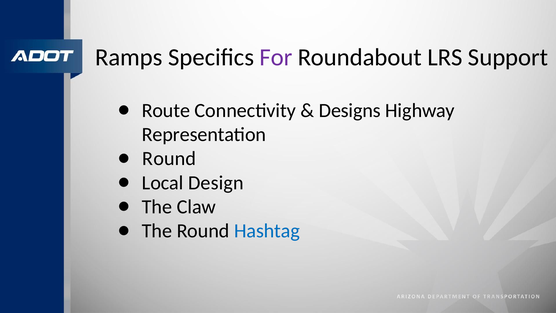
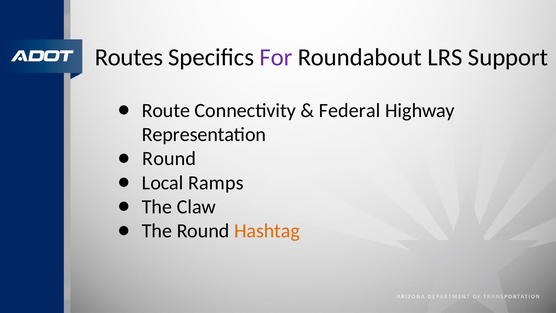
Ramps: Ramps -> Routes (129, 57)
Designs: Designs -> Federal (350, 110)
Design: Design -> Ramps (216, 183)
Hashtag colour: blue -> orange (267, 231)
